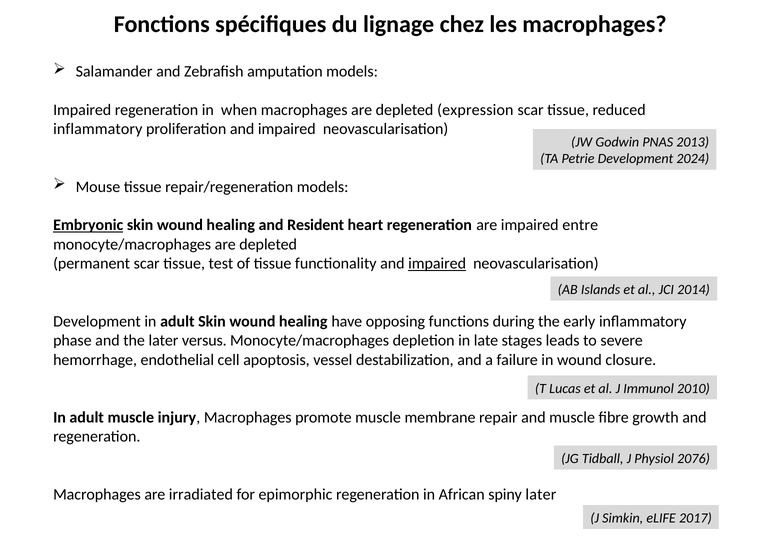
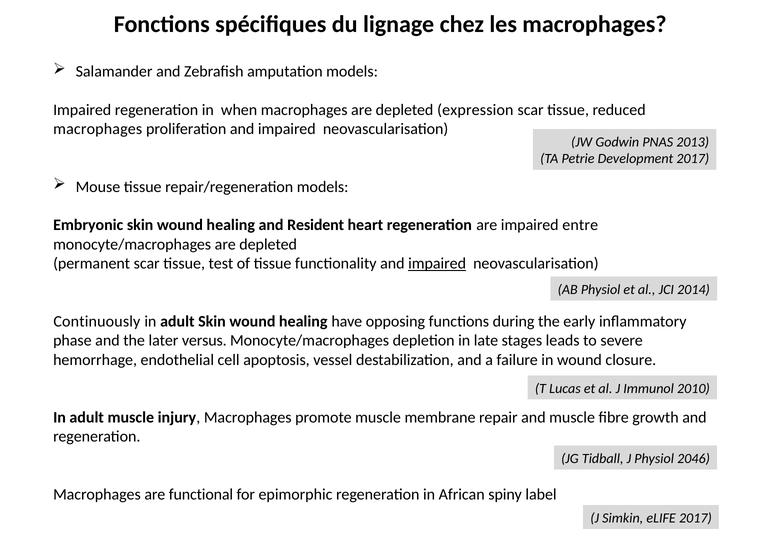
inflammatory: inflammatory -> macrophages (98, 129)
Development 2024: 2024 -> 2017 (693, 159)
Embryonic underline: present -> none (88, 225)
AB Islands: Islands -> Physiol (601, 289)
Development: Development -> Continuously (97, 321)
2076: 2076 -> 2046 (694, 458)
irradiated: irradiated -> functional (201, 494)
spiny later: later -> label (541, 494)
